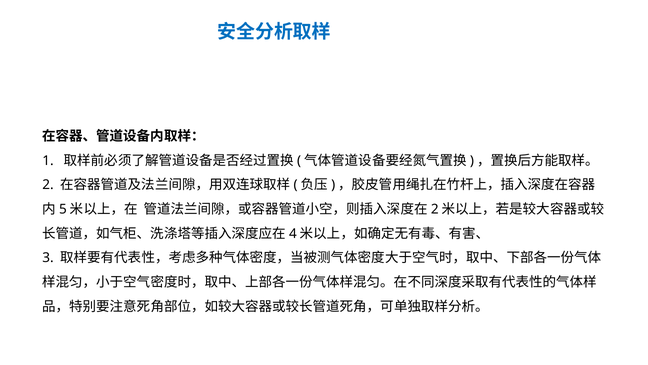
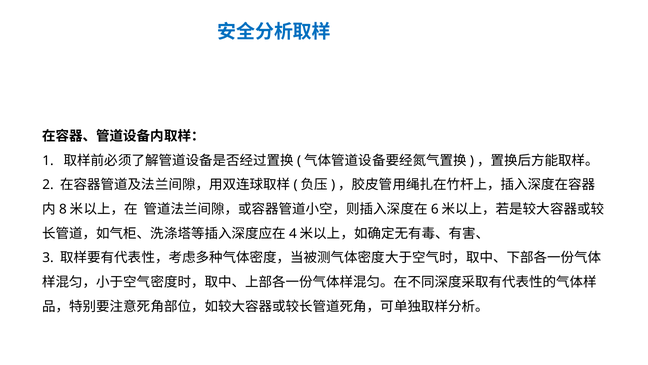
5: 5 -> 8 (63, 209)
2: 2 -> 6 (435, 209)
